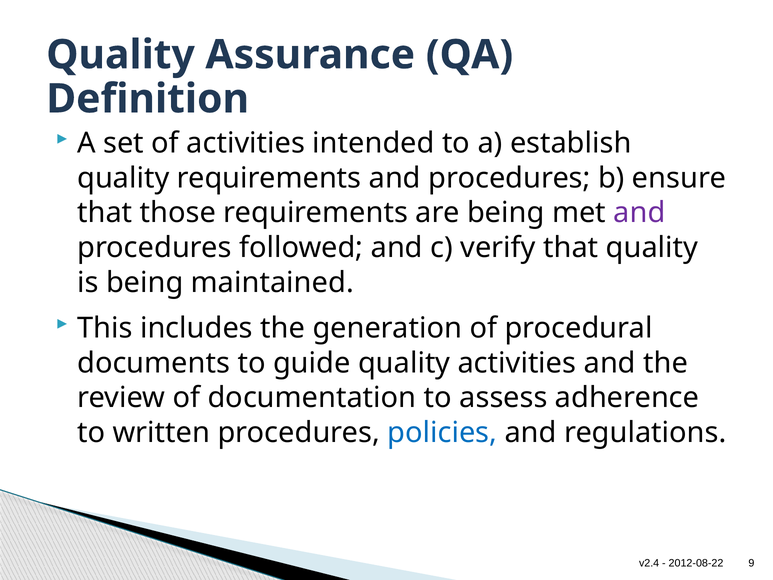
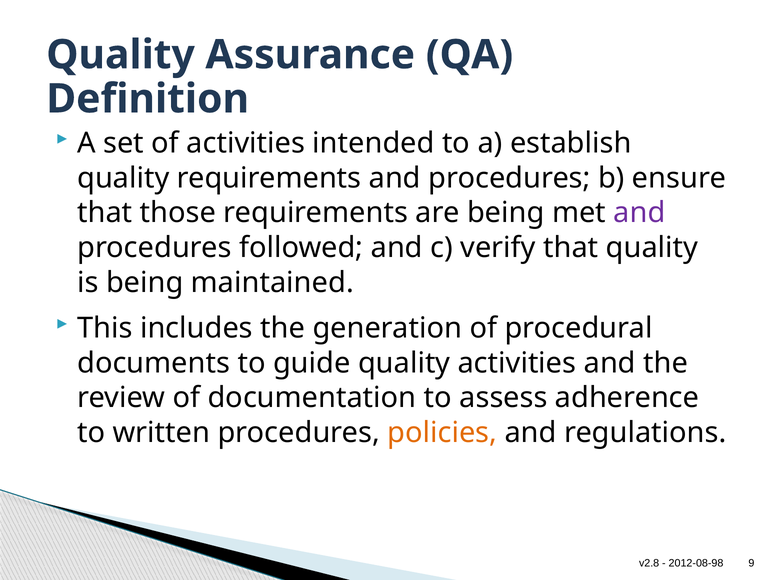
policies colour: blue -> orange (442, 432)
v2.4: v2.4 -> v2.8 (649, 563)
2012-08-22: 2012-08-22 -> 2012-08-98 (696, 563)
